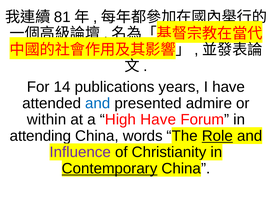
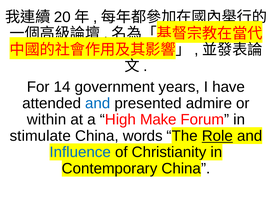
81: 81 -> 20 (62, 17)
publications: publications -> government (115, 87)
High Have: Have -> Make (158, 120)
attending: attending -> stimulate (40, 136)
Influence colour: purple -> blue (80, 152)
Contemporary underline: present -> none (110, 168)
